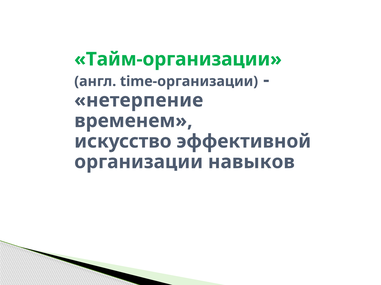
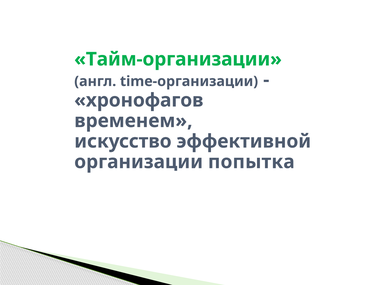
нетерпение: нетерпение -> хронофагов (139, 101)
навыков: навыков -> попытка (251, 162)
